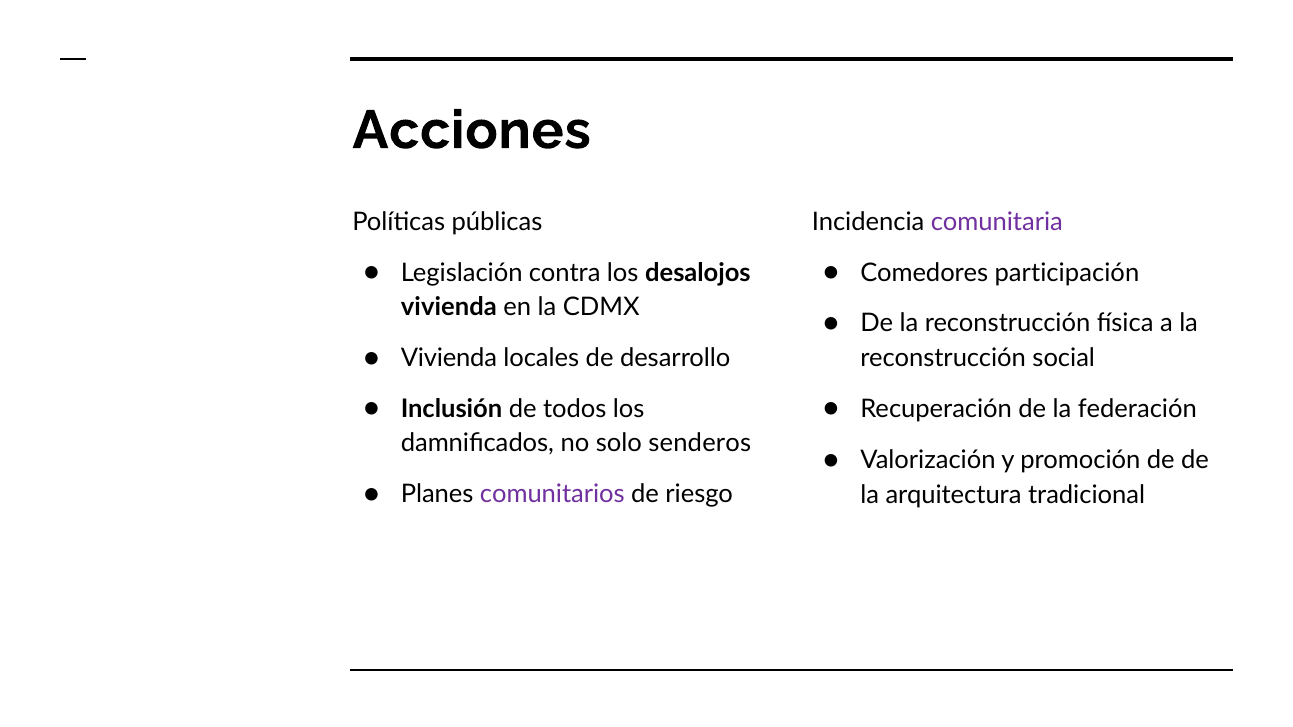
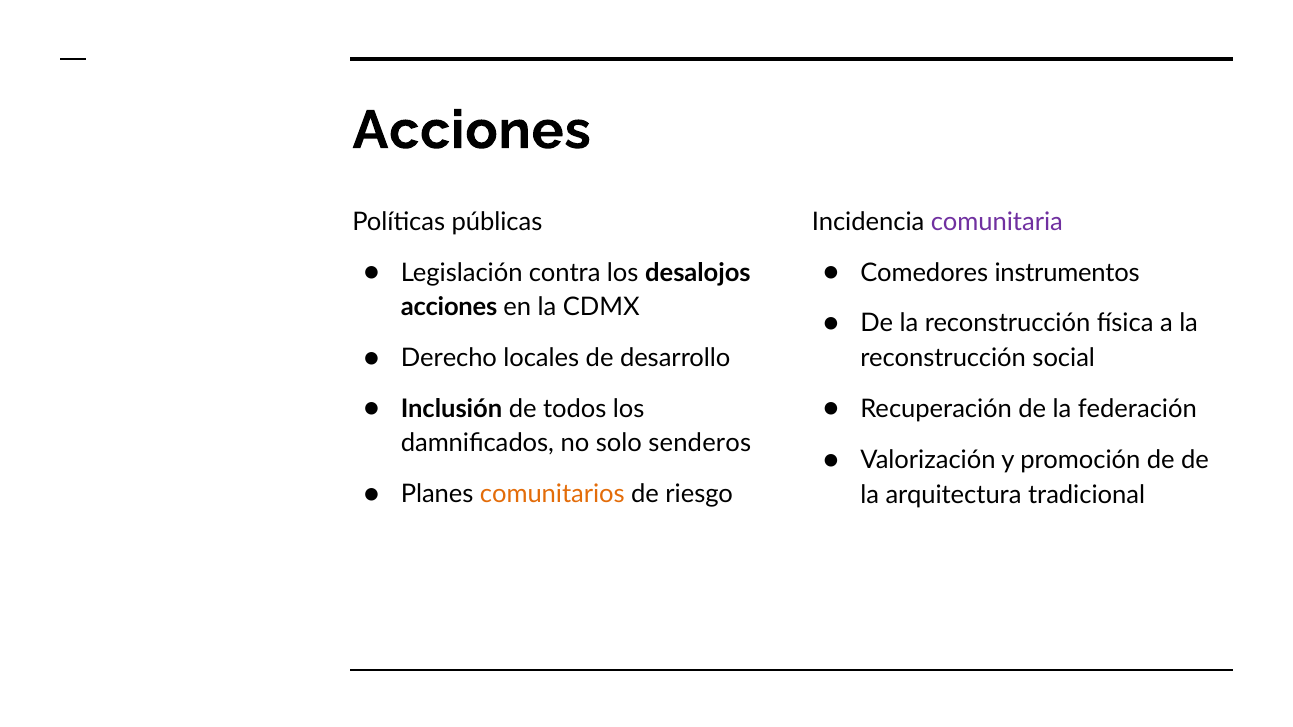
participación: participación -> instrumentos (1067, 273)
vivienda: vivienda -> acciones (449, 307)
Vivienda: Vivienda -> Derecho (449, 358)
comunitarios colour: purple -> orange (552, 495)
